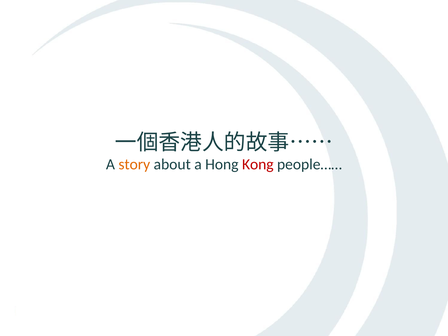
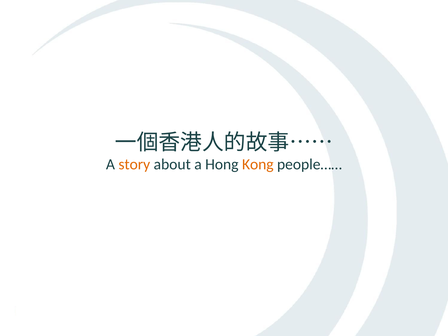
Kong colour: red -> orange (258, 164)
